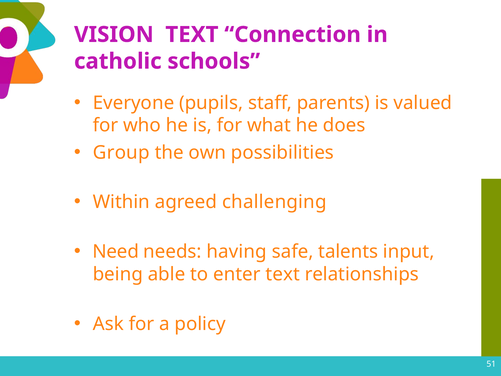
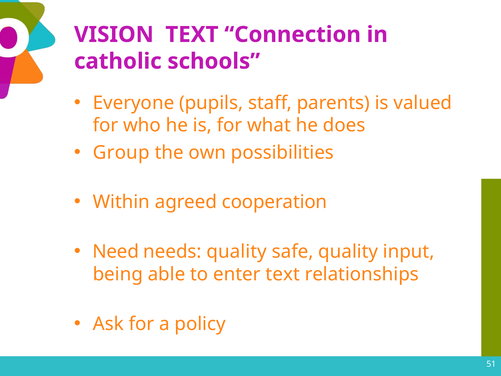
challenging: challenging -> cooperation (275, 202)
needs having: having -> quality (237, 252)
safe talents: talents -> quality (348, 252)
